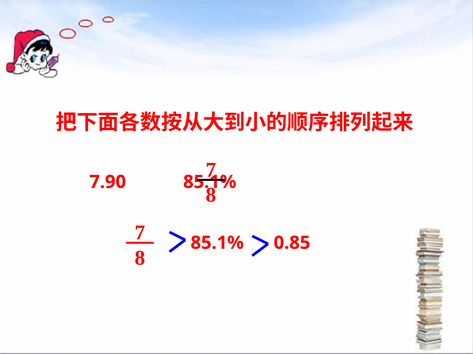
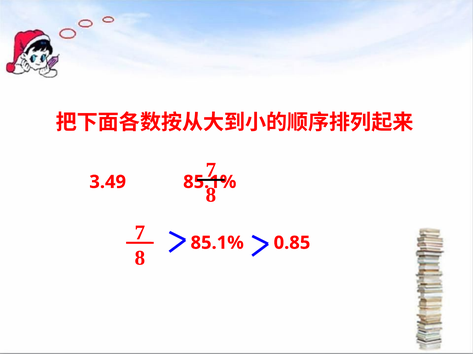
7.90: 7.90 -> 3.49 (108, 182)
